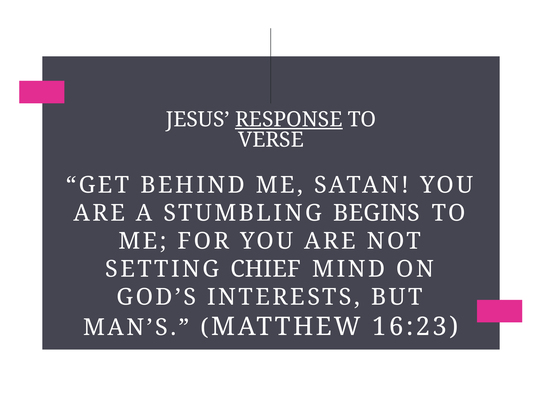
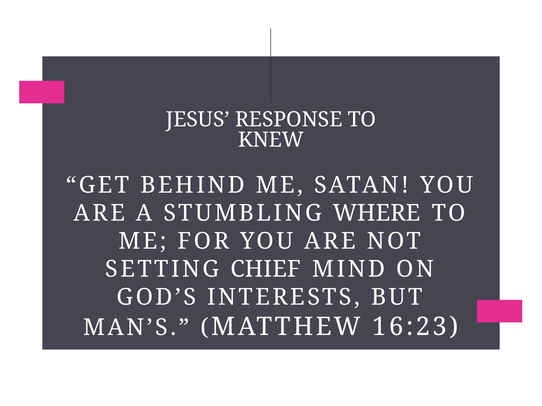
RESPONSE underline: present -> none (289, 120)
VERSE: VERSE -> KNEW (271, 140)
BEGINS: BEGINS -> WHERE (377, 213)
